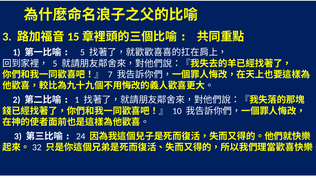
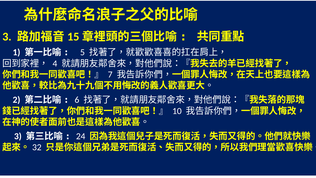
5: 5 -> 4 (55, 63)
1: 1 -> 6 (77, 100)
